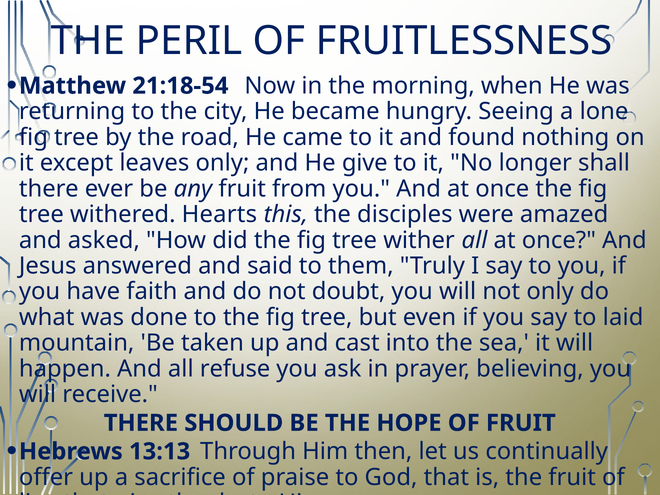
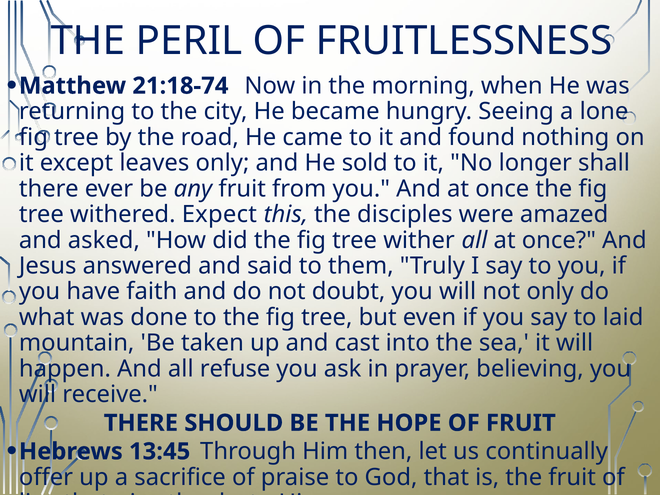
21:18-54: 21:18-54 -> 21:18-74 (180, 86)
He give: give -> sold (365, 163)
Hearts: Hearts -> Expect (219, 214)
13:13: 13:13 -> 13:45 (160, 451)
